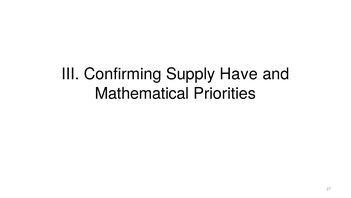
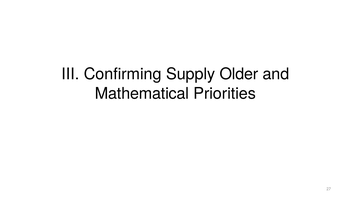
Have: Have -> Older (239, 74)
